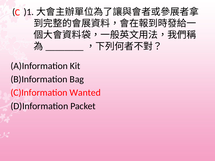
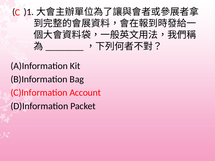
Wanted: Wanted -> Account (85, 93)
